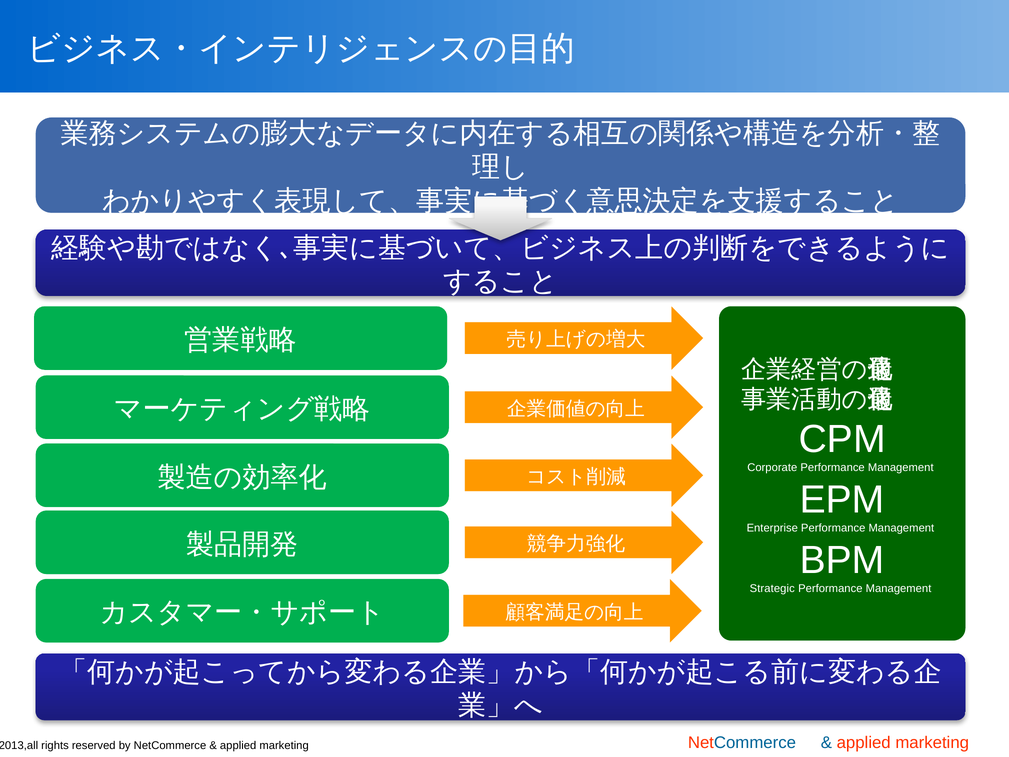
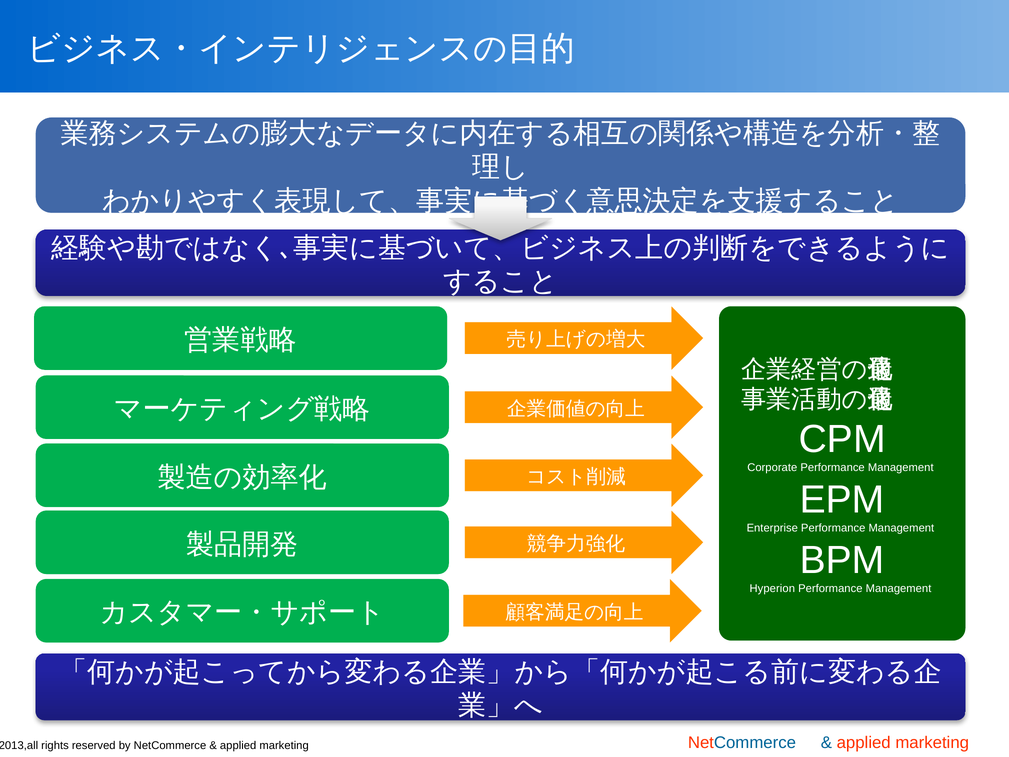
Strategic: Strategic -> Hyperion (772, 588)
